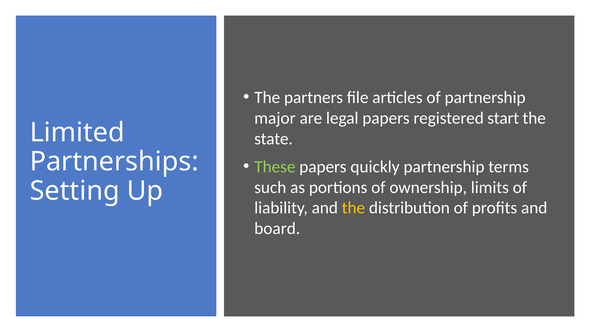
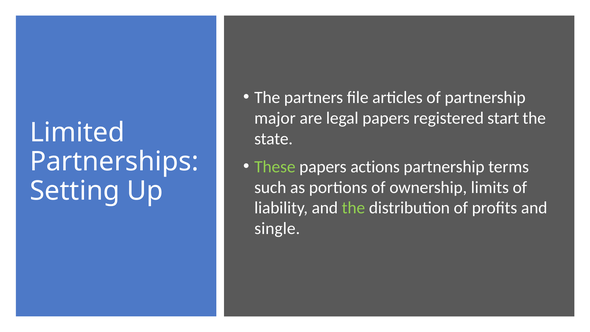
quickly: quickly -> actions (375, 167)
the colour: yellow -> light green (353, 208)
board: board -> single (277, 229)
